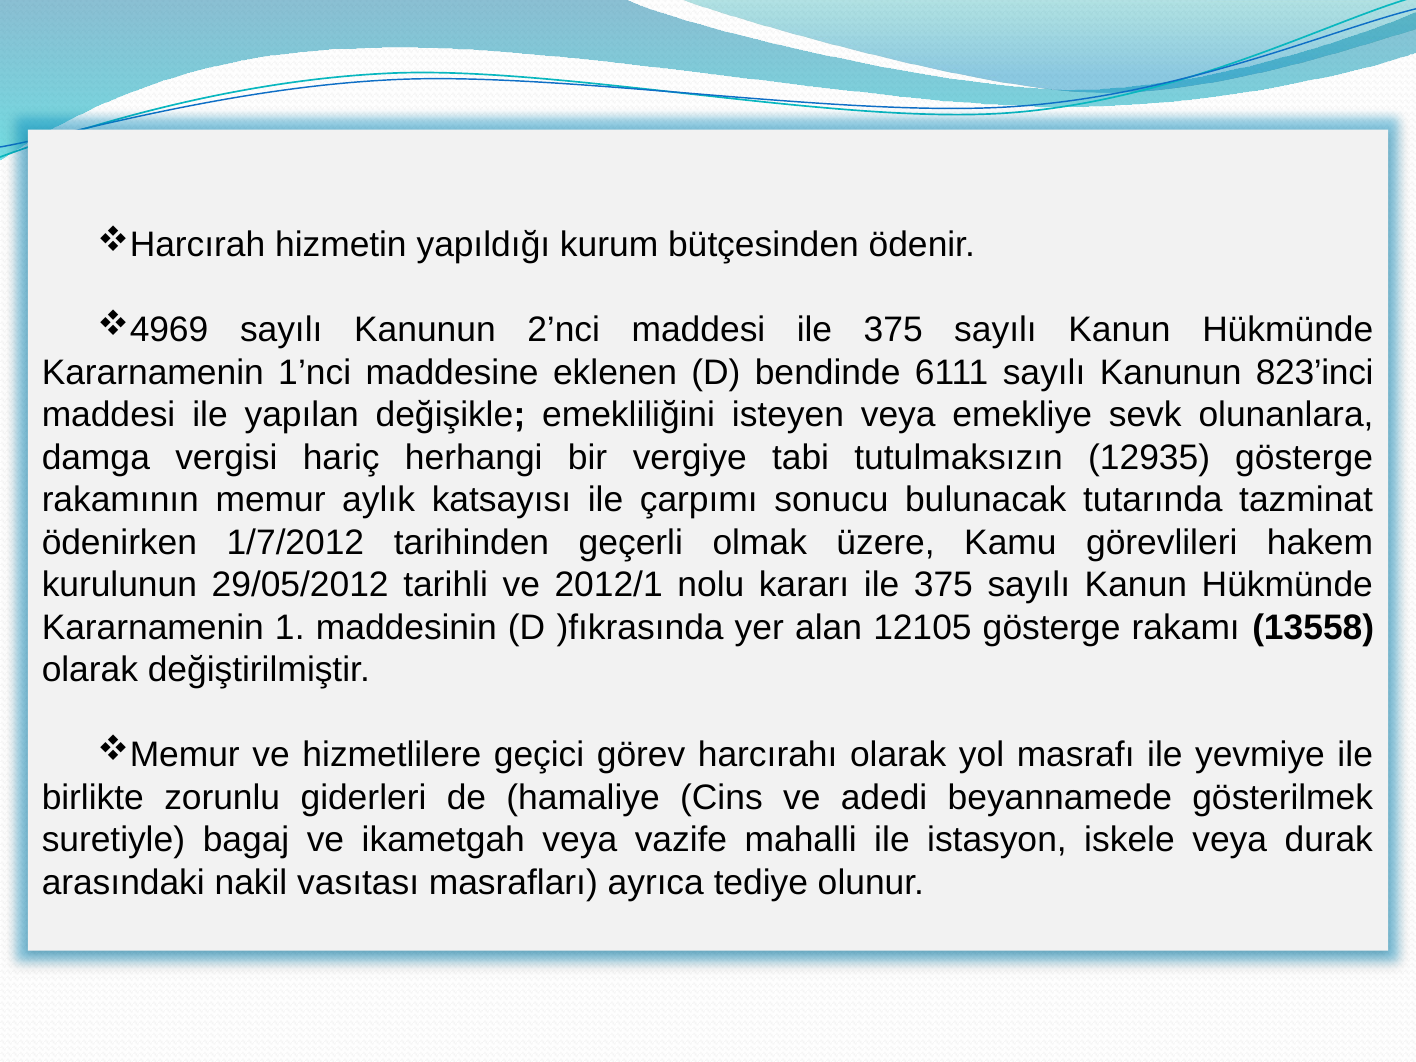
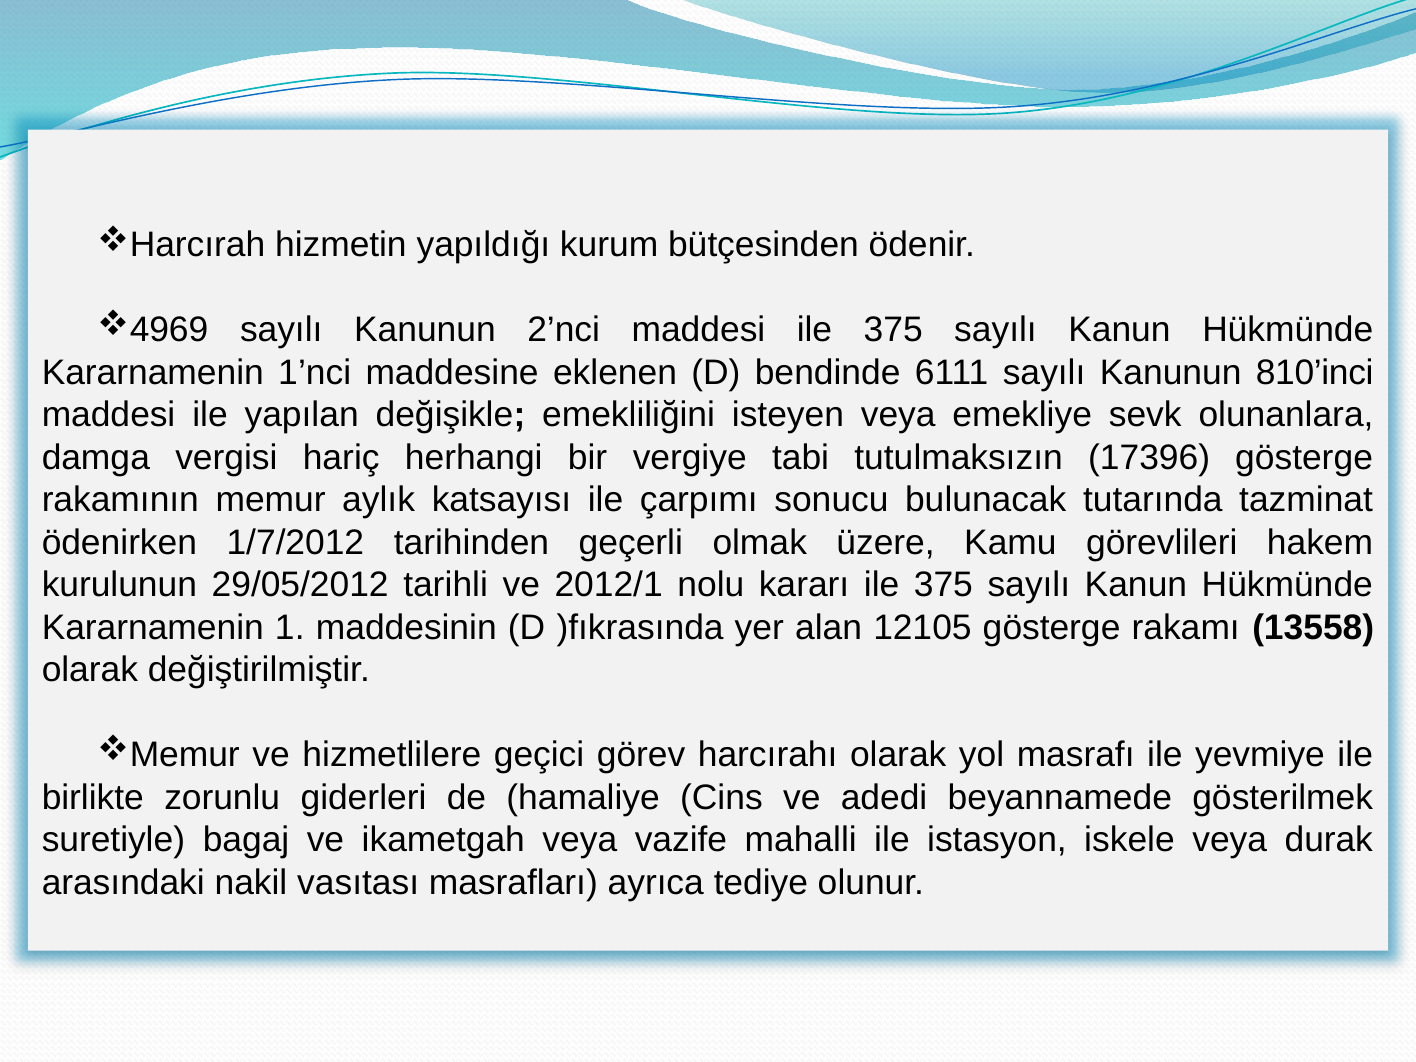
823’inci: 823’inci -> 810’inci (1315, 373)
12935: 12935 -> 17396 (1149, 458)
